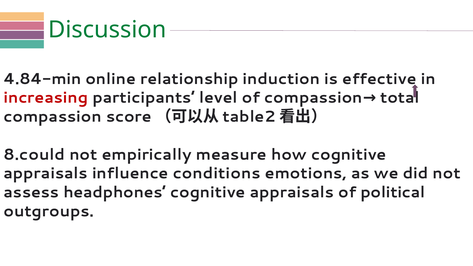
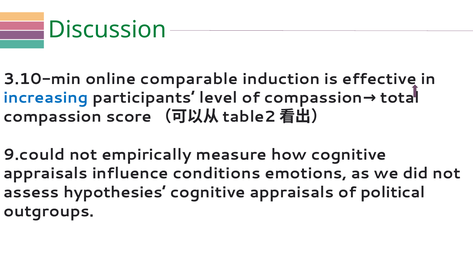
4.84-min: 4.84-min -> 3.10-min (42, 79)
relationship: relationship -> comparable (189, 79)
increasing colour: red -> blue (46, 98)
8.could: 8.could -> 9.could (34, 155)
headphones: headphones -> hypothesies (115, 192)
